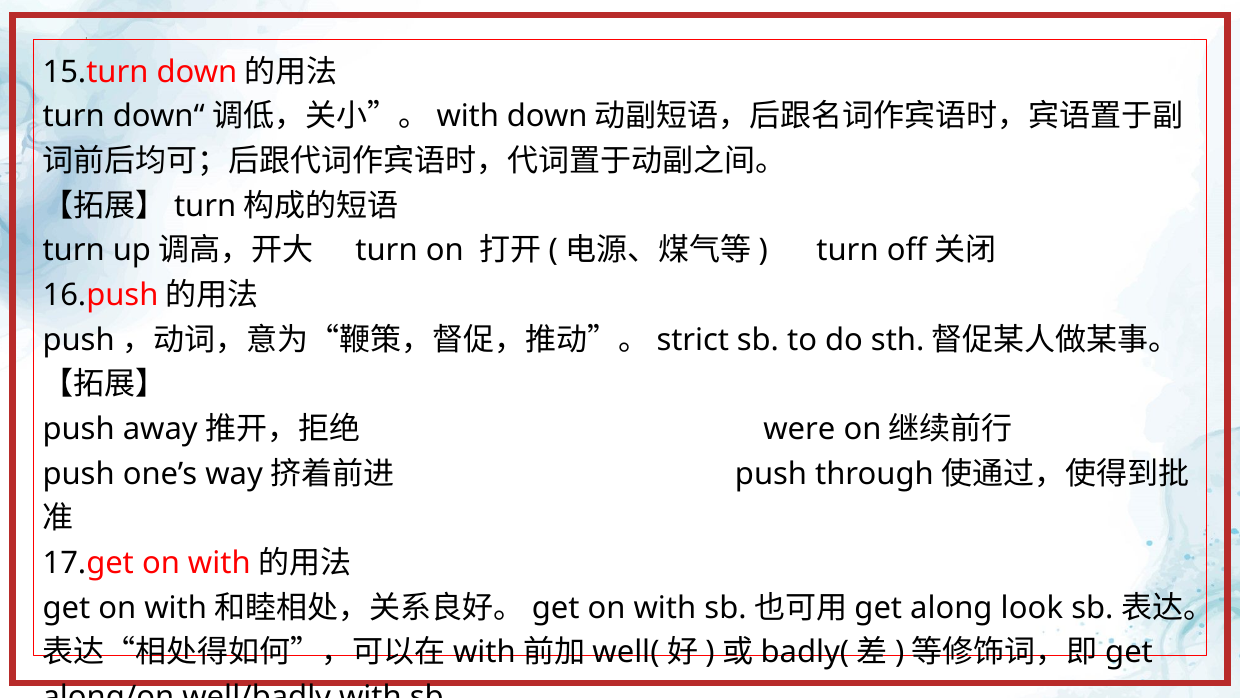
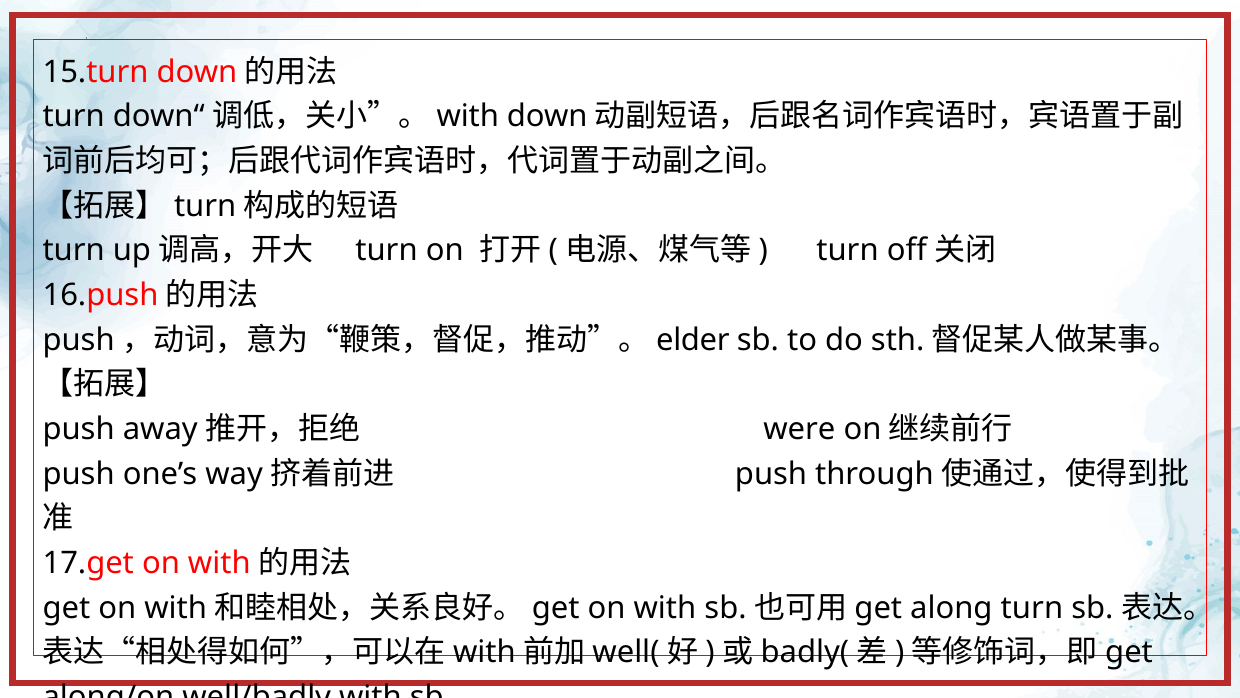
strict: strict -> elder (693, 340)
along look: look -> turn (1032, 608)
